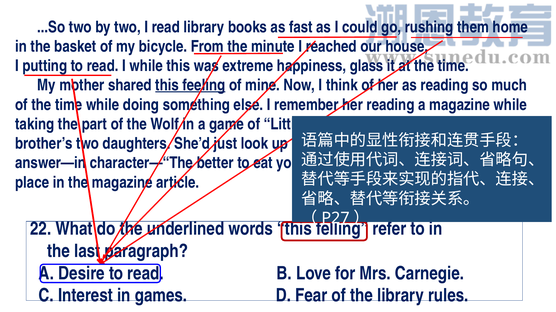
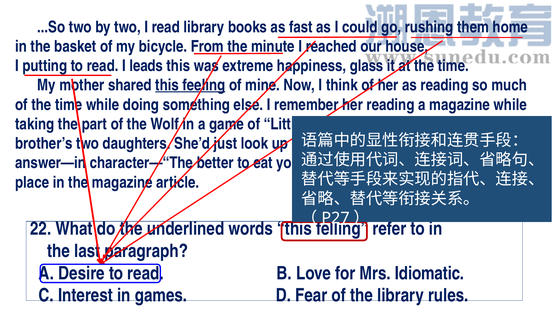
I while: while -> leads (146, 66)
Carnegie: Carnegie -> Idiomatic (430, 274)
